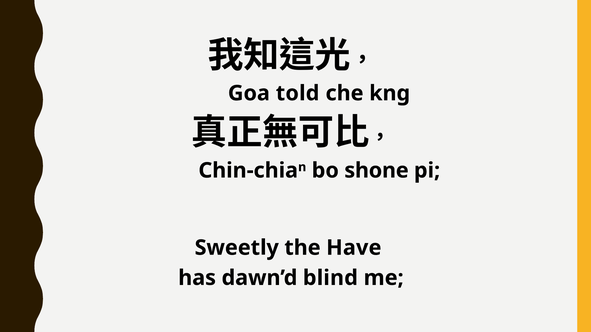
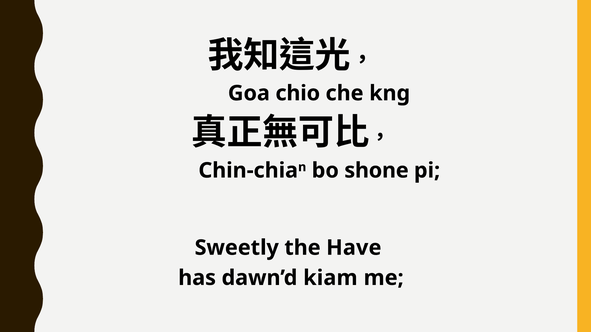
told: told -> chio (298, 93)
blind: blind -> kiam (330, 278)
